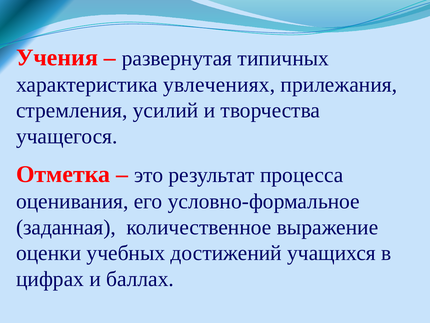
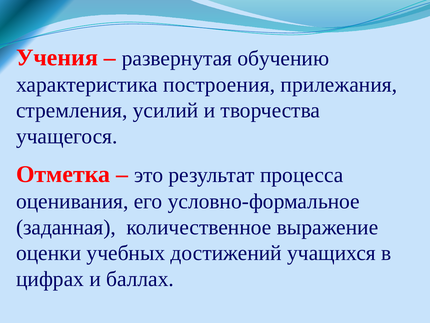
типичных: типичных -> обучению (283, 58)
увлечениях: увлечениях -> построения (219, 85)
